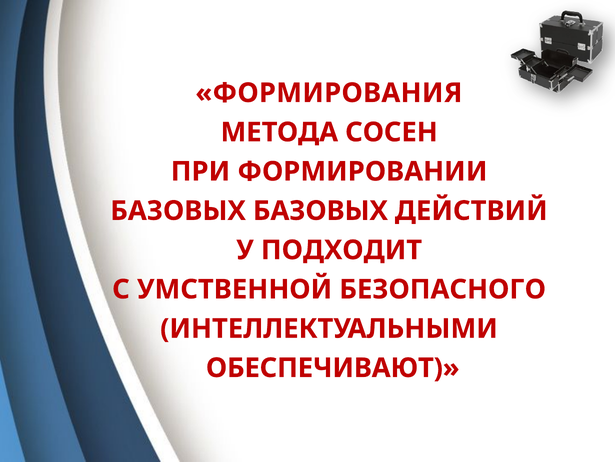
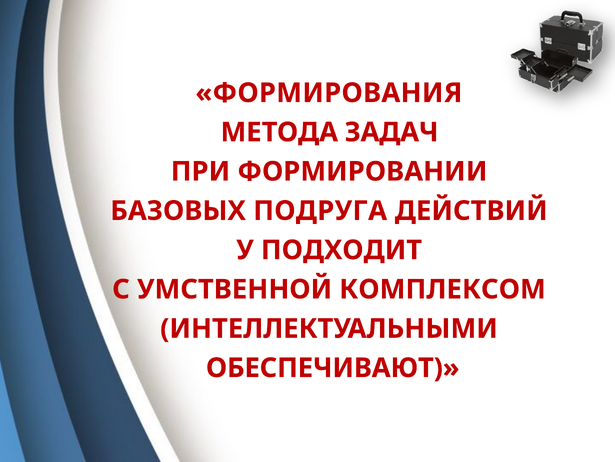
СОСЕН: СОСЕН -> ЗАДАЧ (392, 132)
БАЗОВЫХ БАЗОВЫХ: БАЗОВЫХ -> ПОДРУГА (320, 211)
БЕЗОПАСНОГО: БЕЗОПАСНОГО -> КОМПЛЕКСОМ (443, 289)
